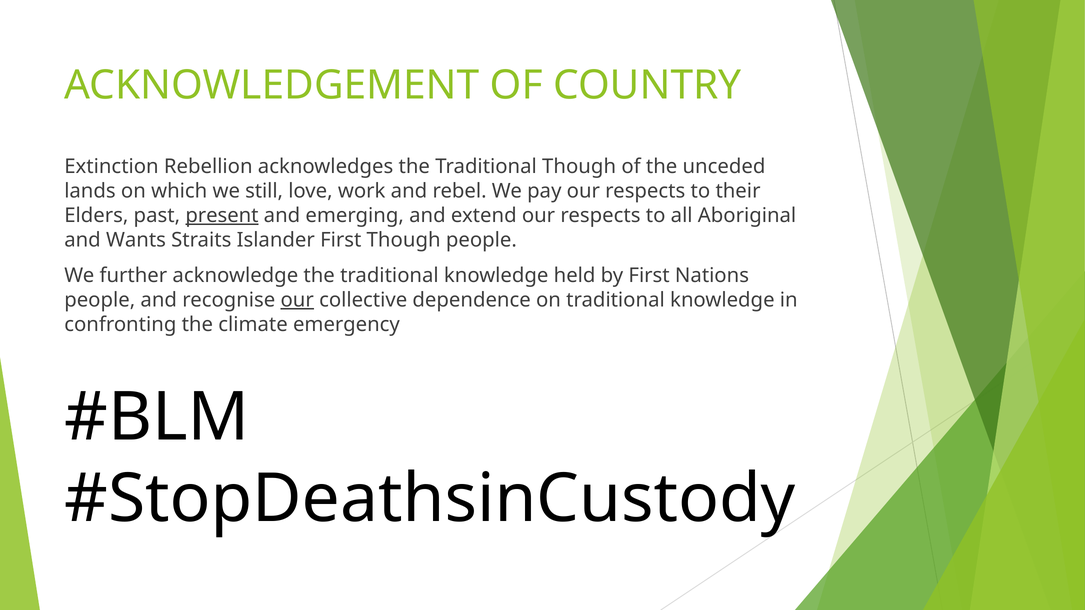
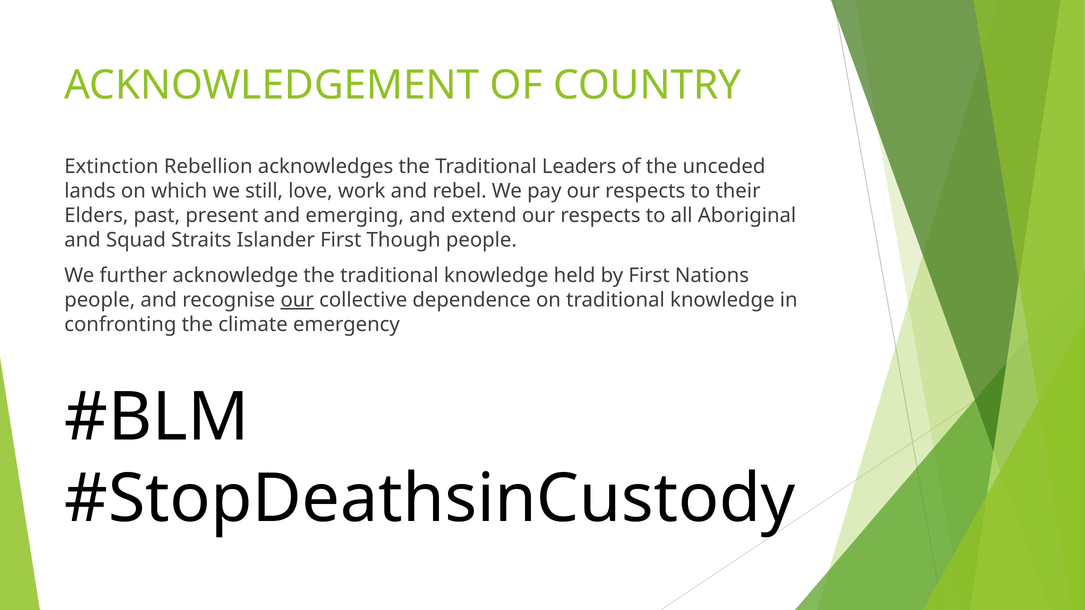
Traditional Though: Though -> Leaders (579, 167)
present underline: present -> none (222, 216)
Wants: Wants -> Squad (136, 240)
